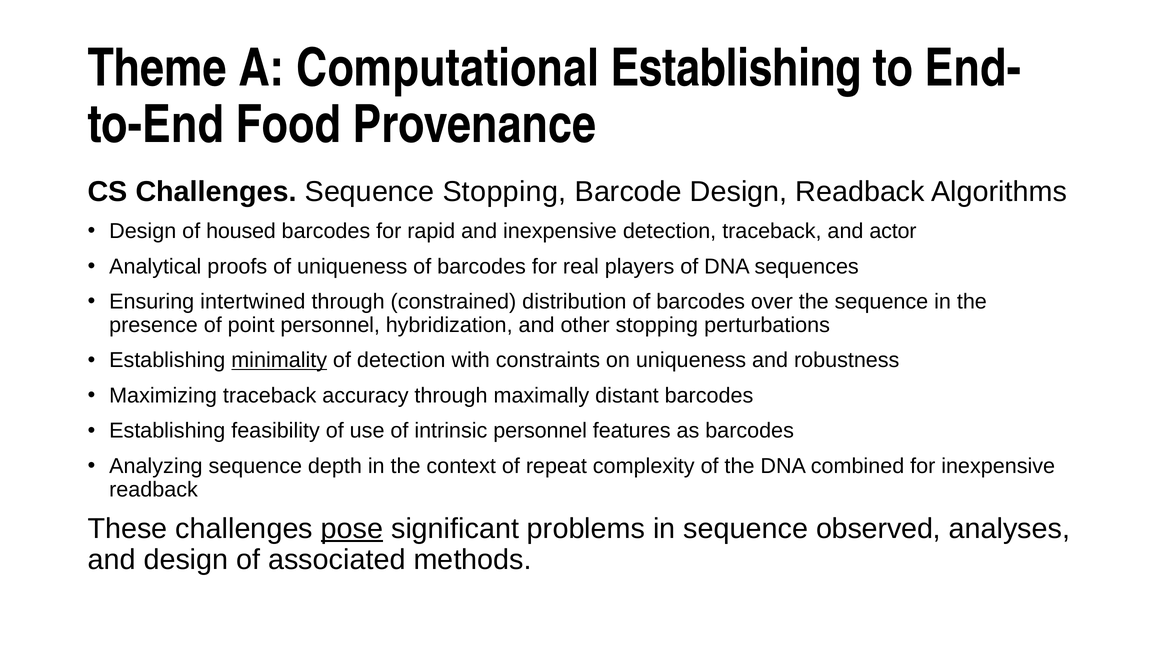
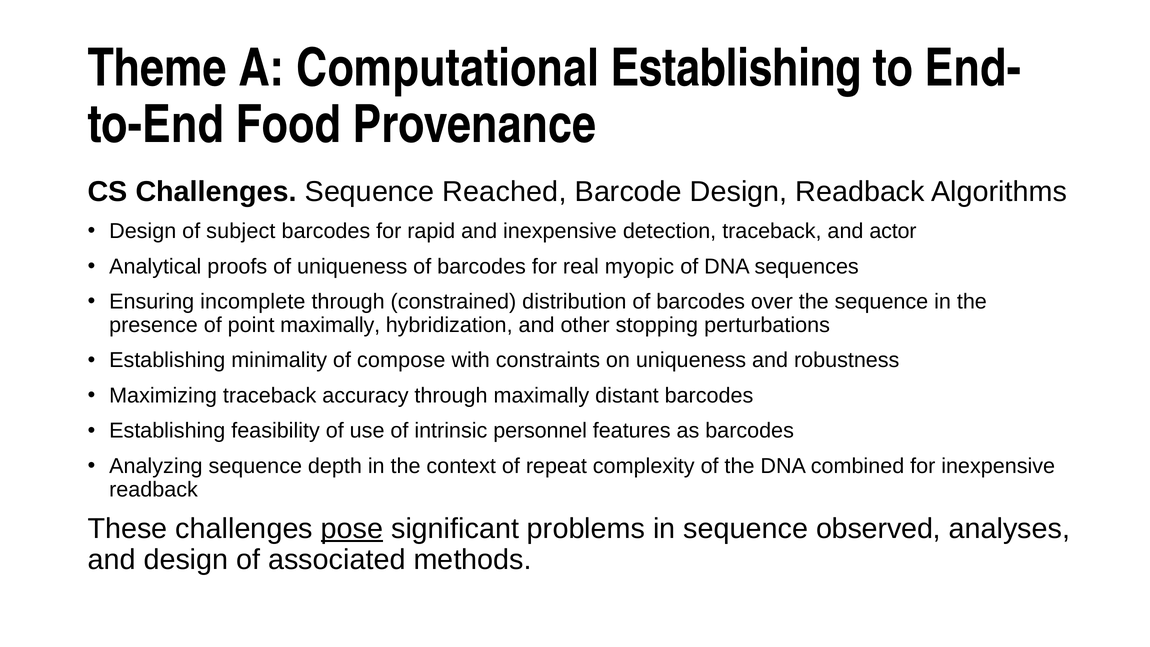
Sequence Stopping: Stopping -> Reached (504, 192)
housed: housed -> subject (241, 231)
players: players -> myopic (639, 266)
intertwined: intertwined -> incomplete (253, 302)
point personnel: personnel -> maximally (330, 325)
minimality underline: present -> none (279, 360)
of detection: detection -> compose (401, 360)
